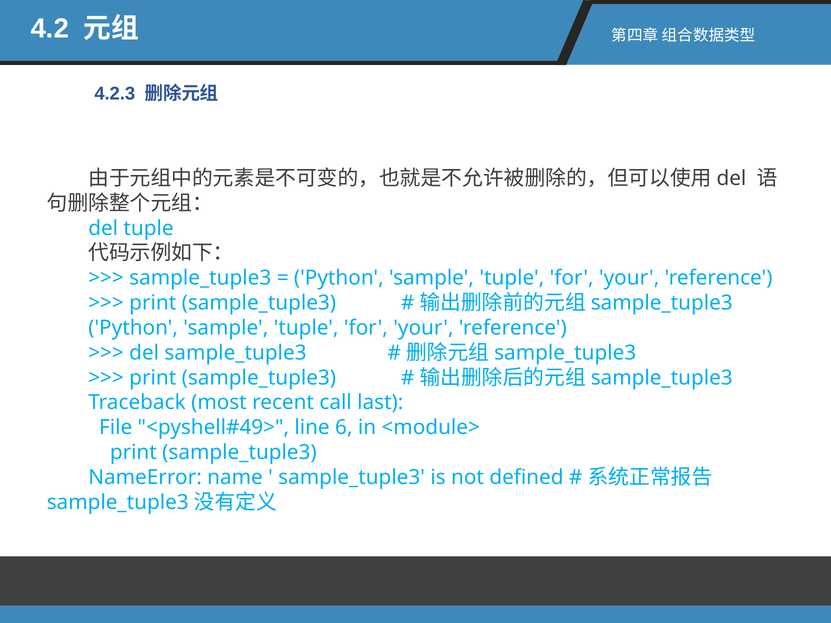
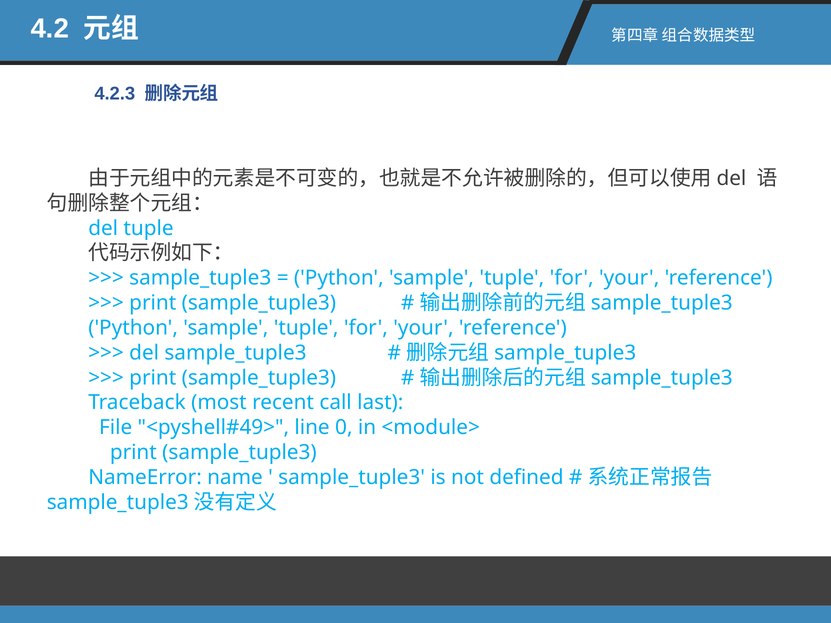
6: 6 -> 0 (344, 428)
